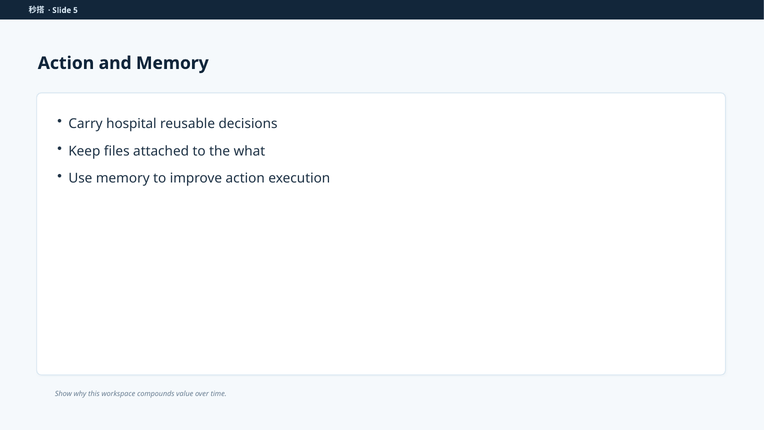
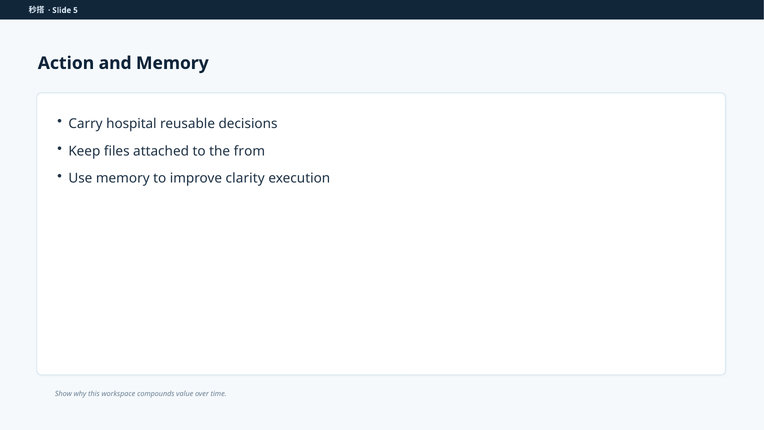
what: what -> from (249, 151)
improve action: action -> clarity (245, 178)
